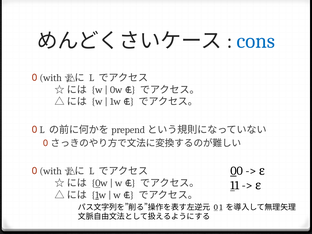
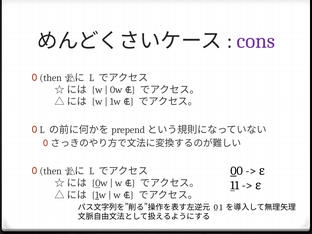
cons colour: blue -> purple (256, 41)
with: with -> then (51, 78)
with: with -> then (51, 171)
